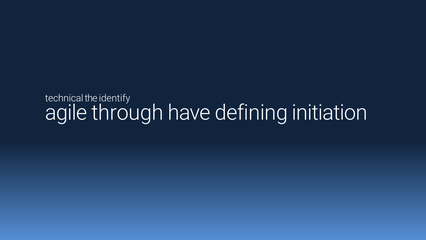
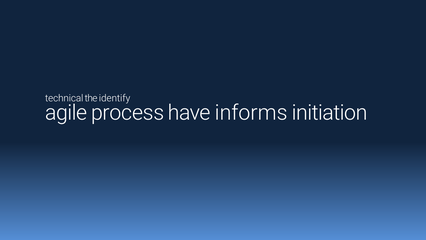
through: through -> process (128, 113)
defining: defining -> informs (251, 113)
